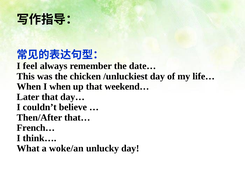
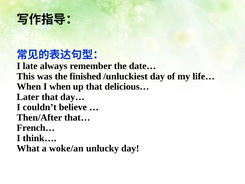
feel: feel -> late (30, 66)
chicken: chicken -> finished (85, 76)
weekend…: weekend… -> delicious… (127, 86)
